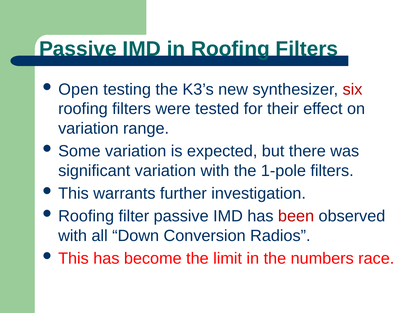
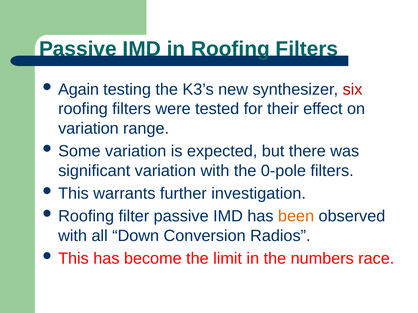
Open: Open -> Again (79, 90)
1-pole: 1-pole -> 0-pole (283, 171)
been colour: red -> orange (296, 217)
